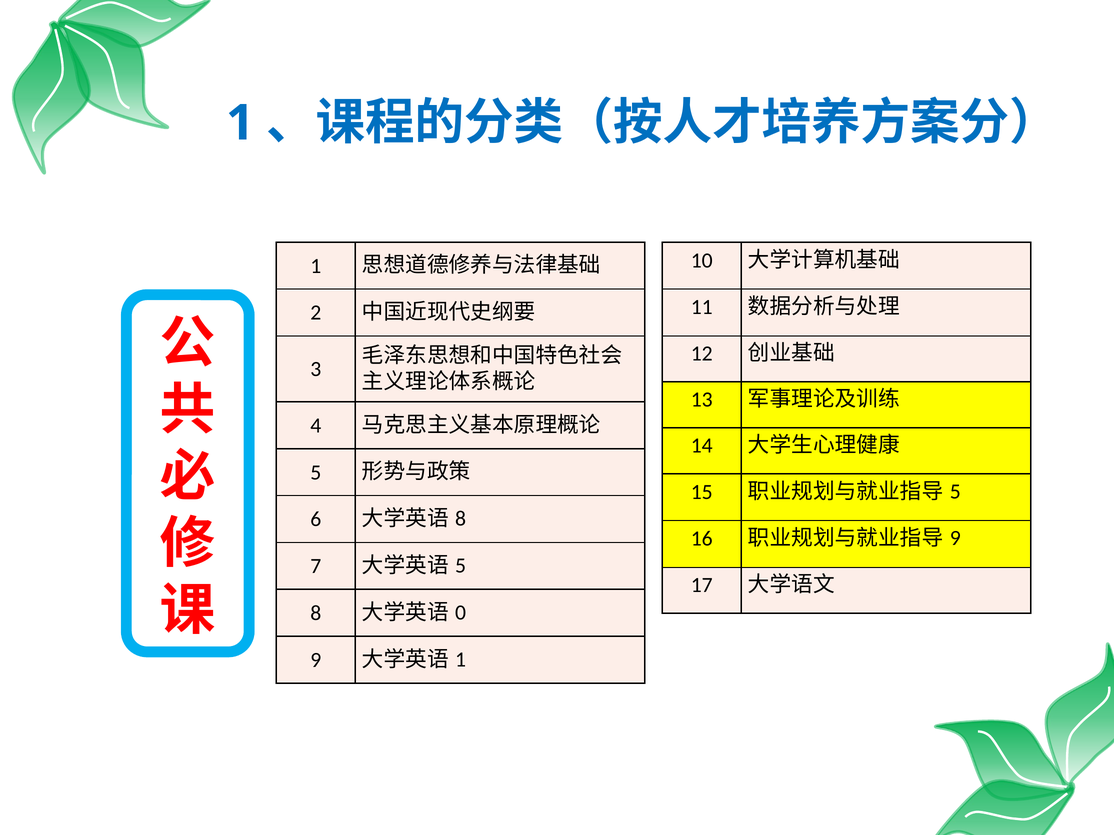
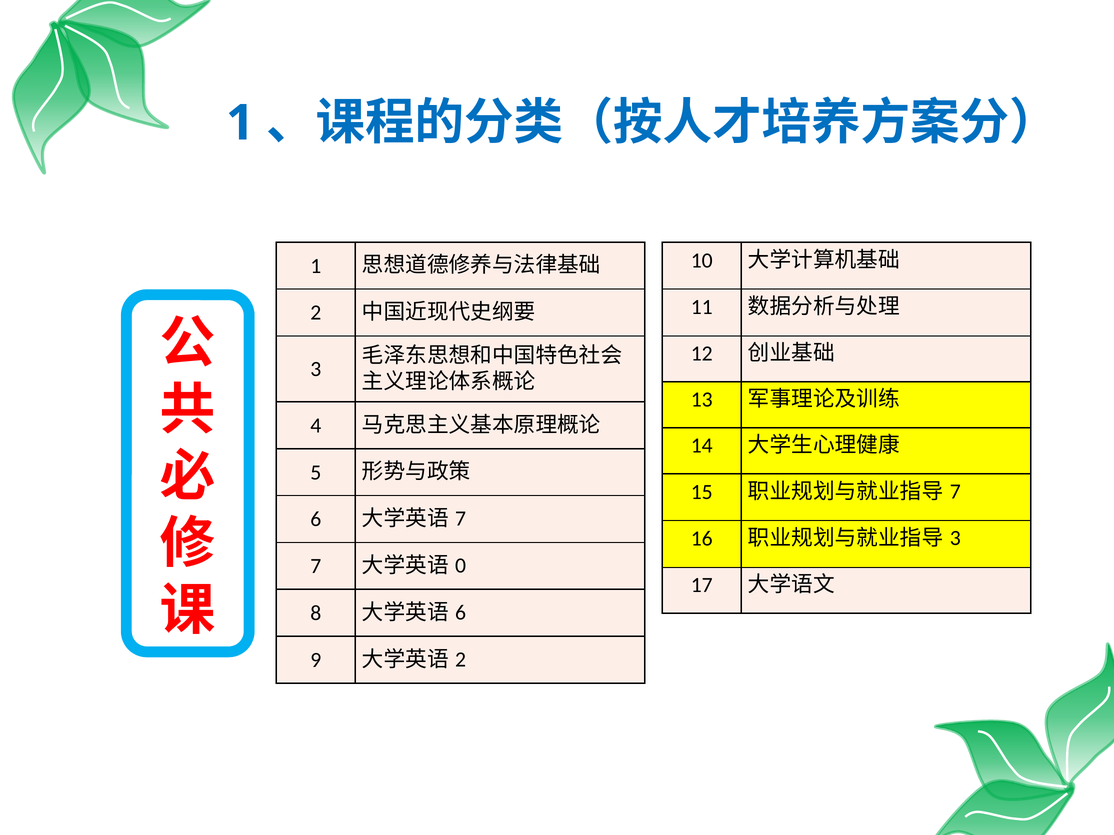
5: 5 -> 7 (955, 492)
8: 8 -> 7 (461, 519)
9: 9 -> 3 (955, 539)
5: 5 -> 0 (461, 566)
0: 0 -> 6 (461, 613)
1: 1 -> 2 (461, 660)
